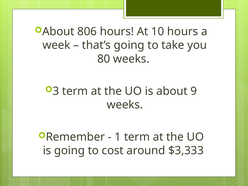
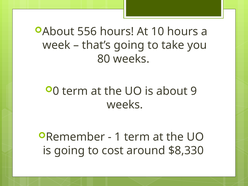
806: 806 -> 556 (87, 32)
3: 3 -> 0 (56, 91)
$3,333: $3,333 -> $8,330 (186, 151)
